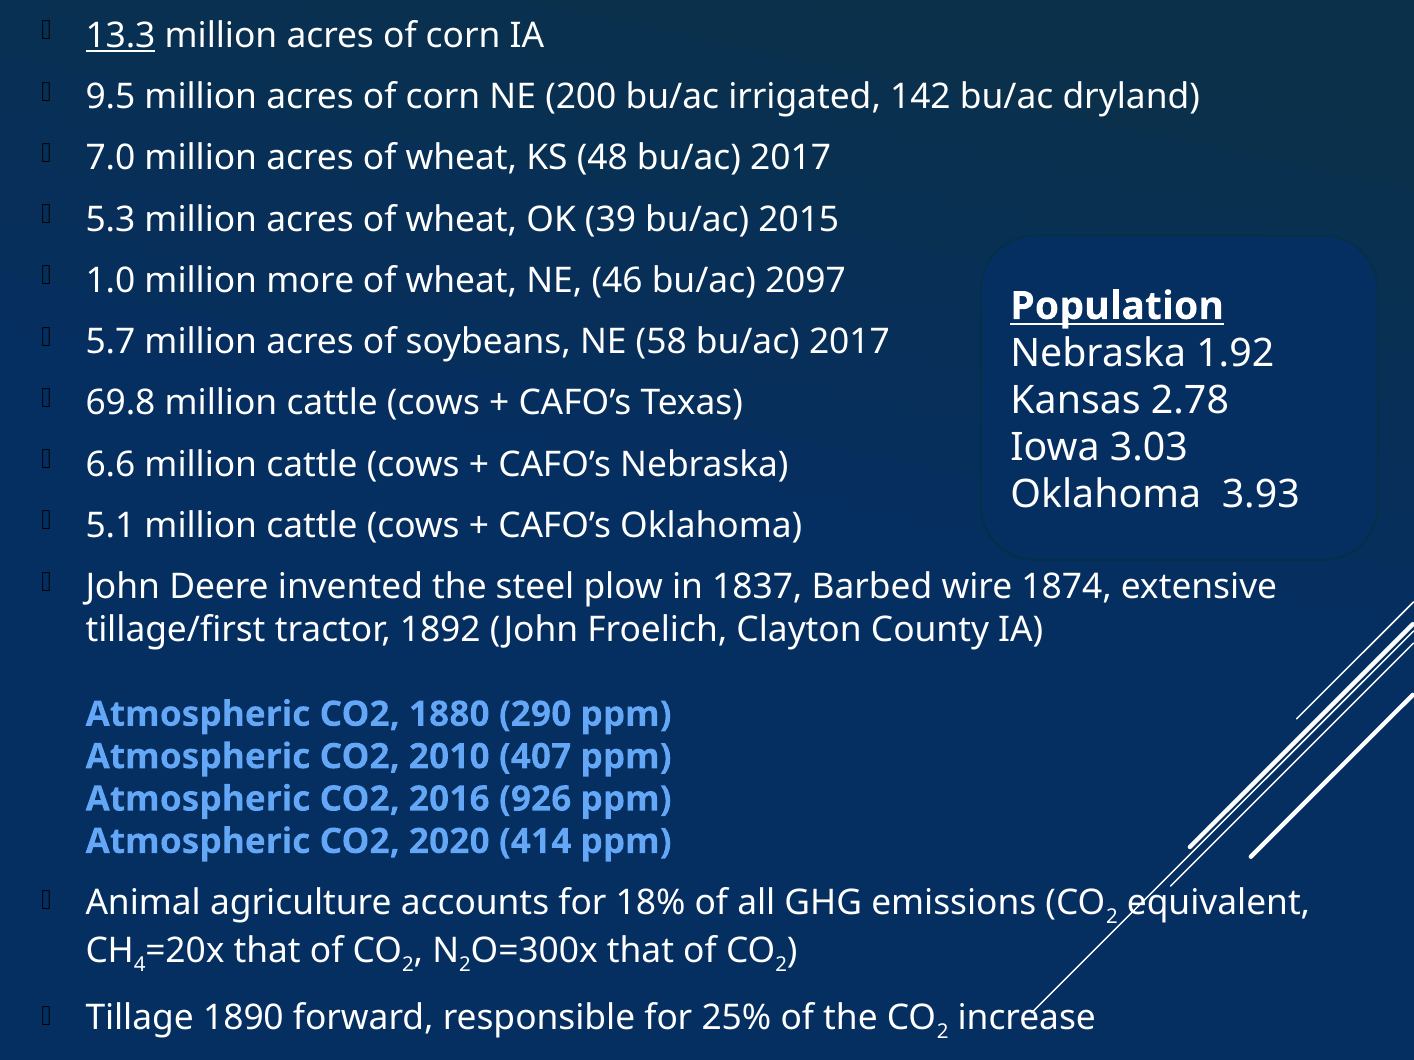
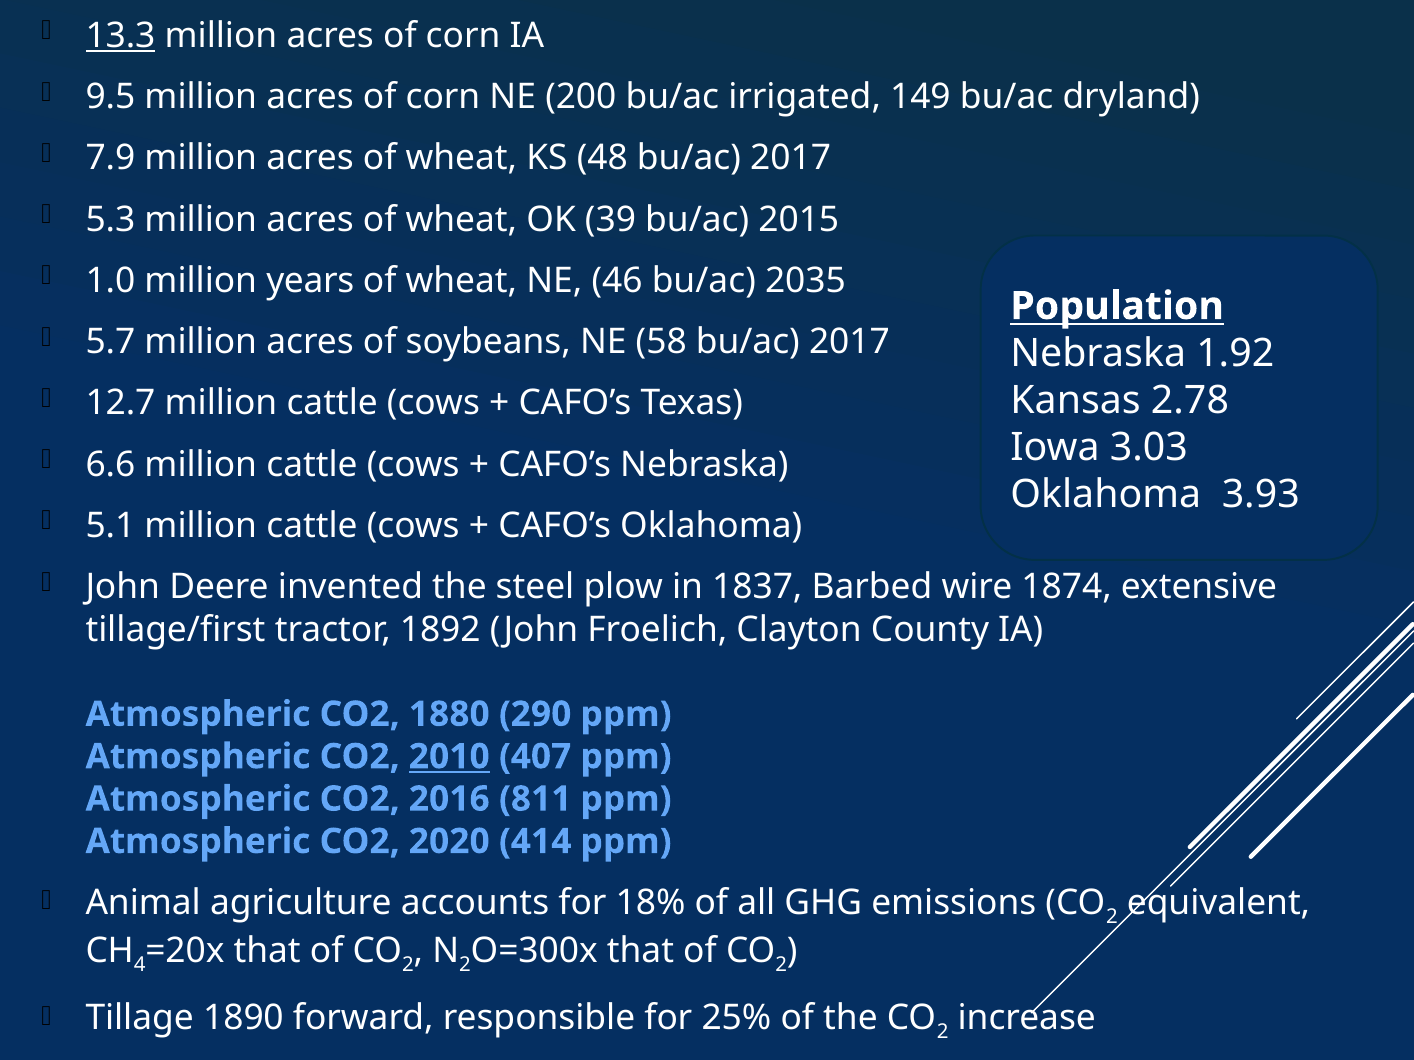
142: 142 -> 149 (920, 97)
7.0: 7.0 -> 7.9 (110, 158)
more: more -> years (310, 281)
2097: 2097 -> 2035 (805, 281)
69.8: 69.8 -> 12.7 (120, 403)
2010 underline: none -> present (449, 757)
926: 926 -> 811 (535, 799)
